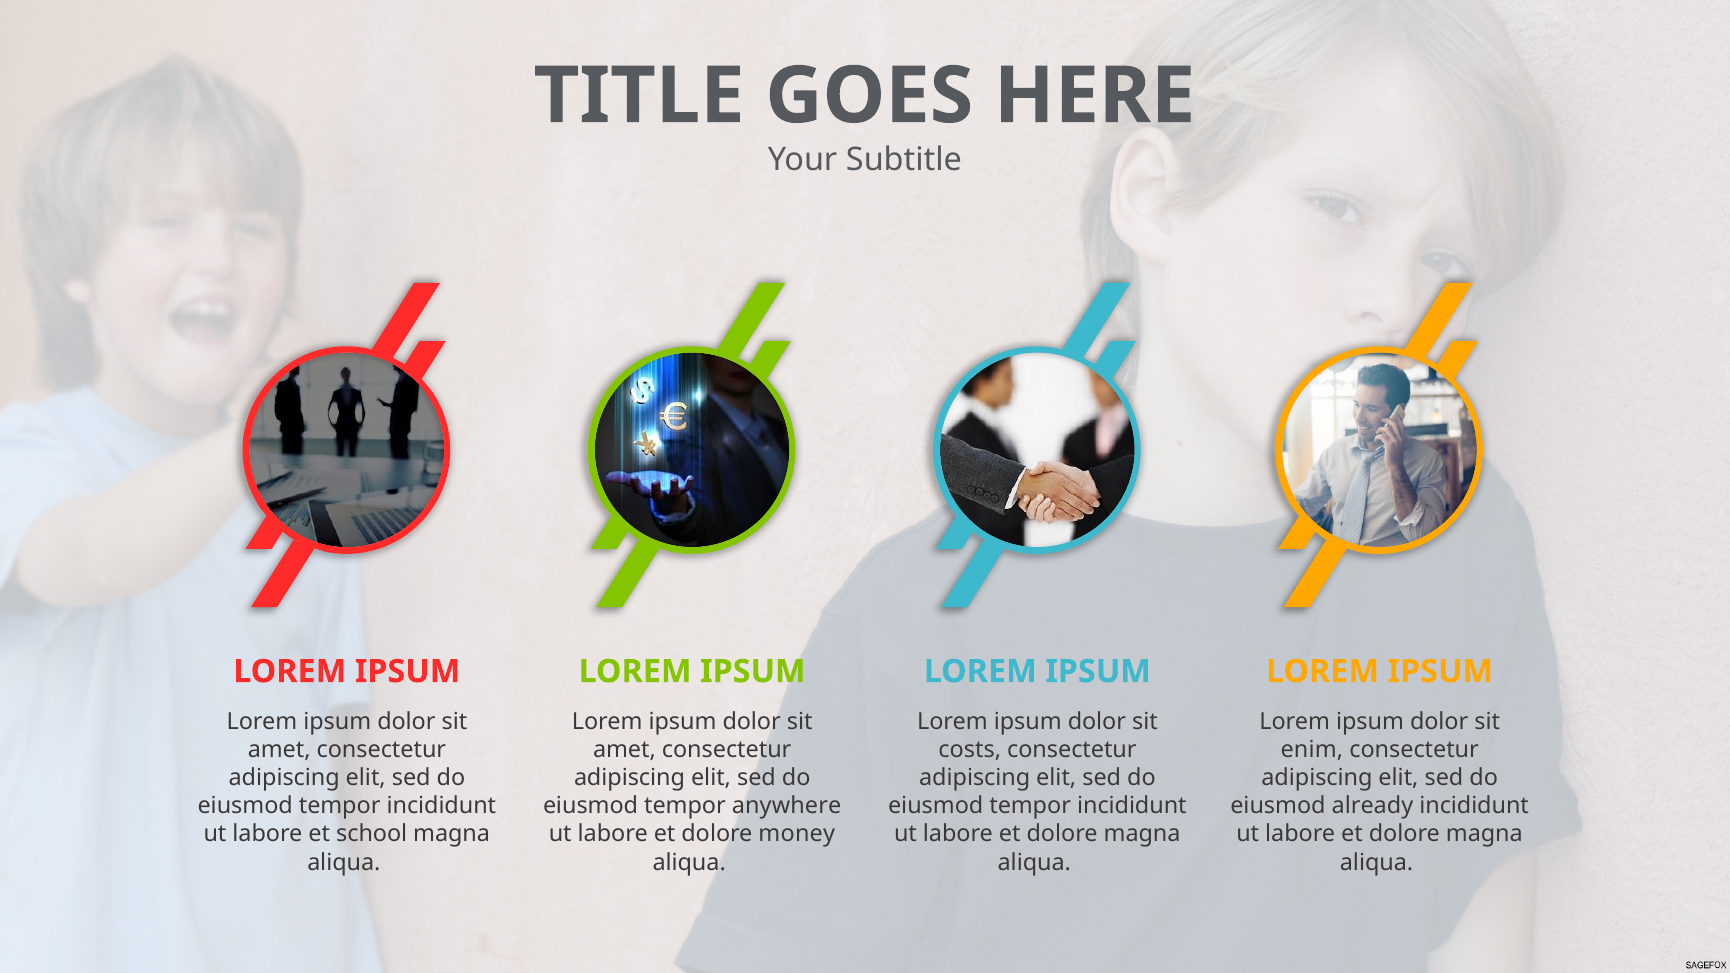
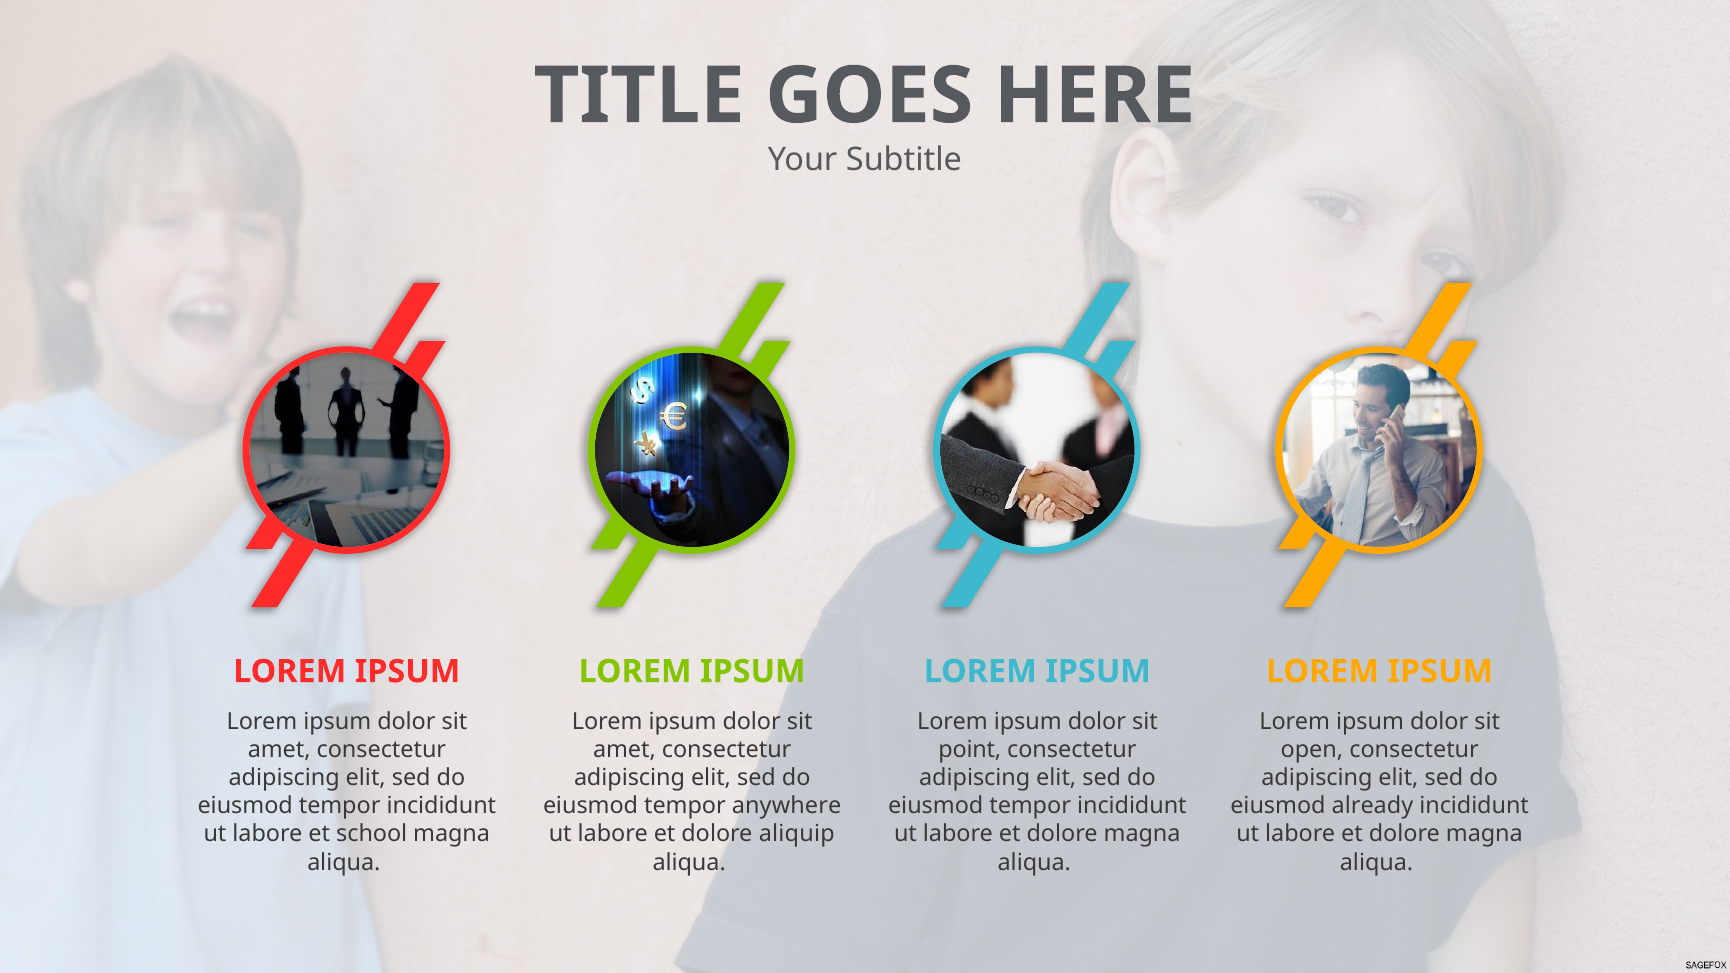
costs: costs -> point (970, 750)
enim: enim -> open (1312, 750)
money: money -> aliquip (797, 834)
